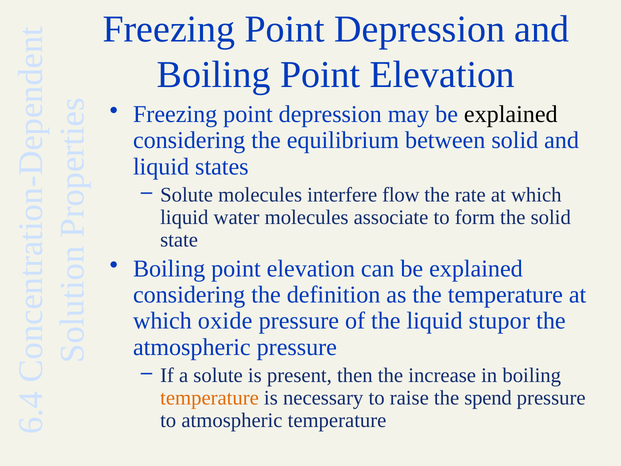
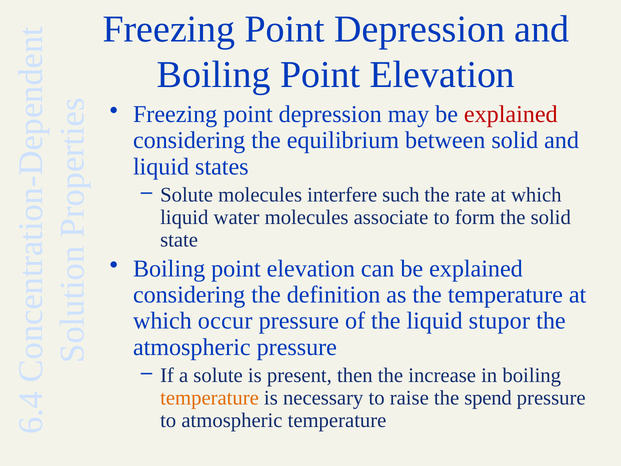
explained colour: black -> red (511, 114)
flow: flow -> such (401, 195)
oxide: oxide -> occur (225, 321)
